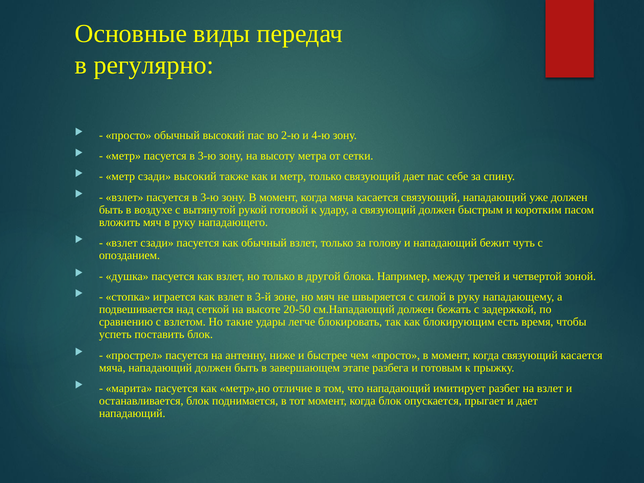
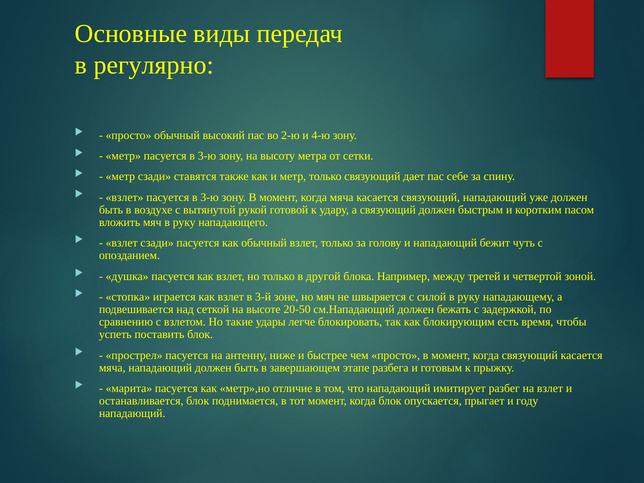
сзади высокий: высокий -> ставятся (195, 177)
и дает: дает -> году (527, 401)
